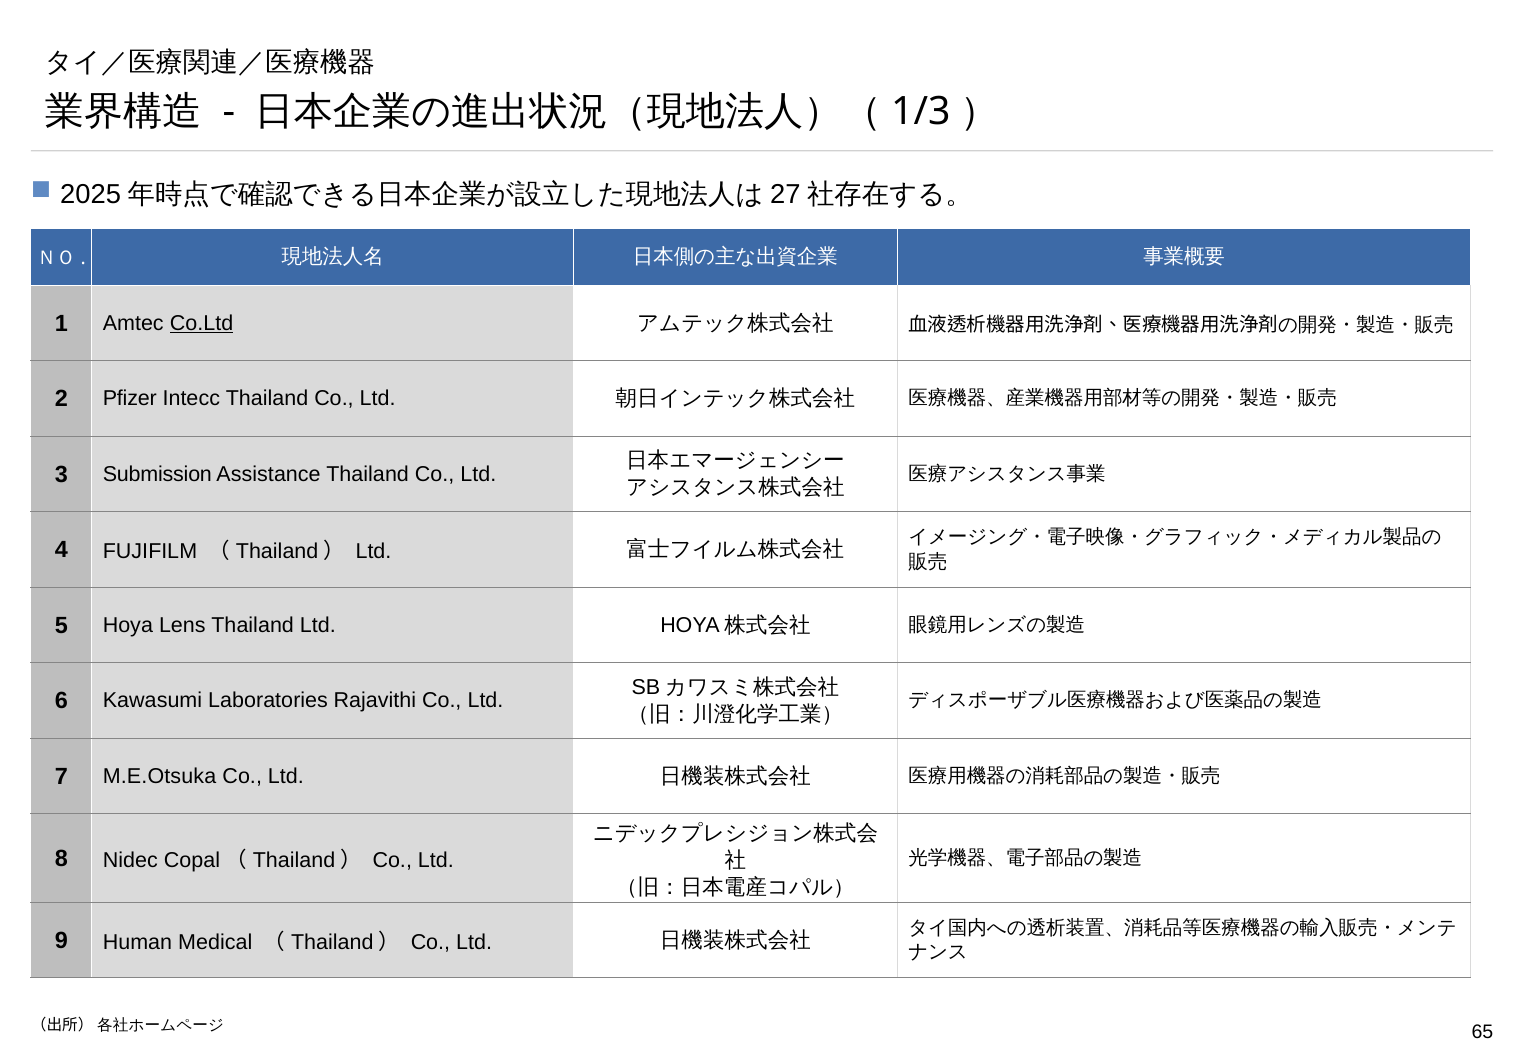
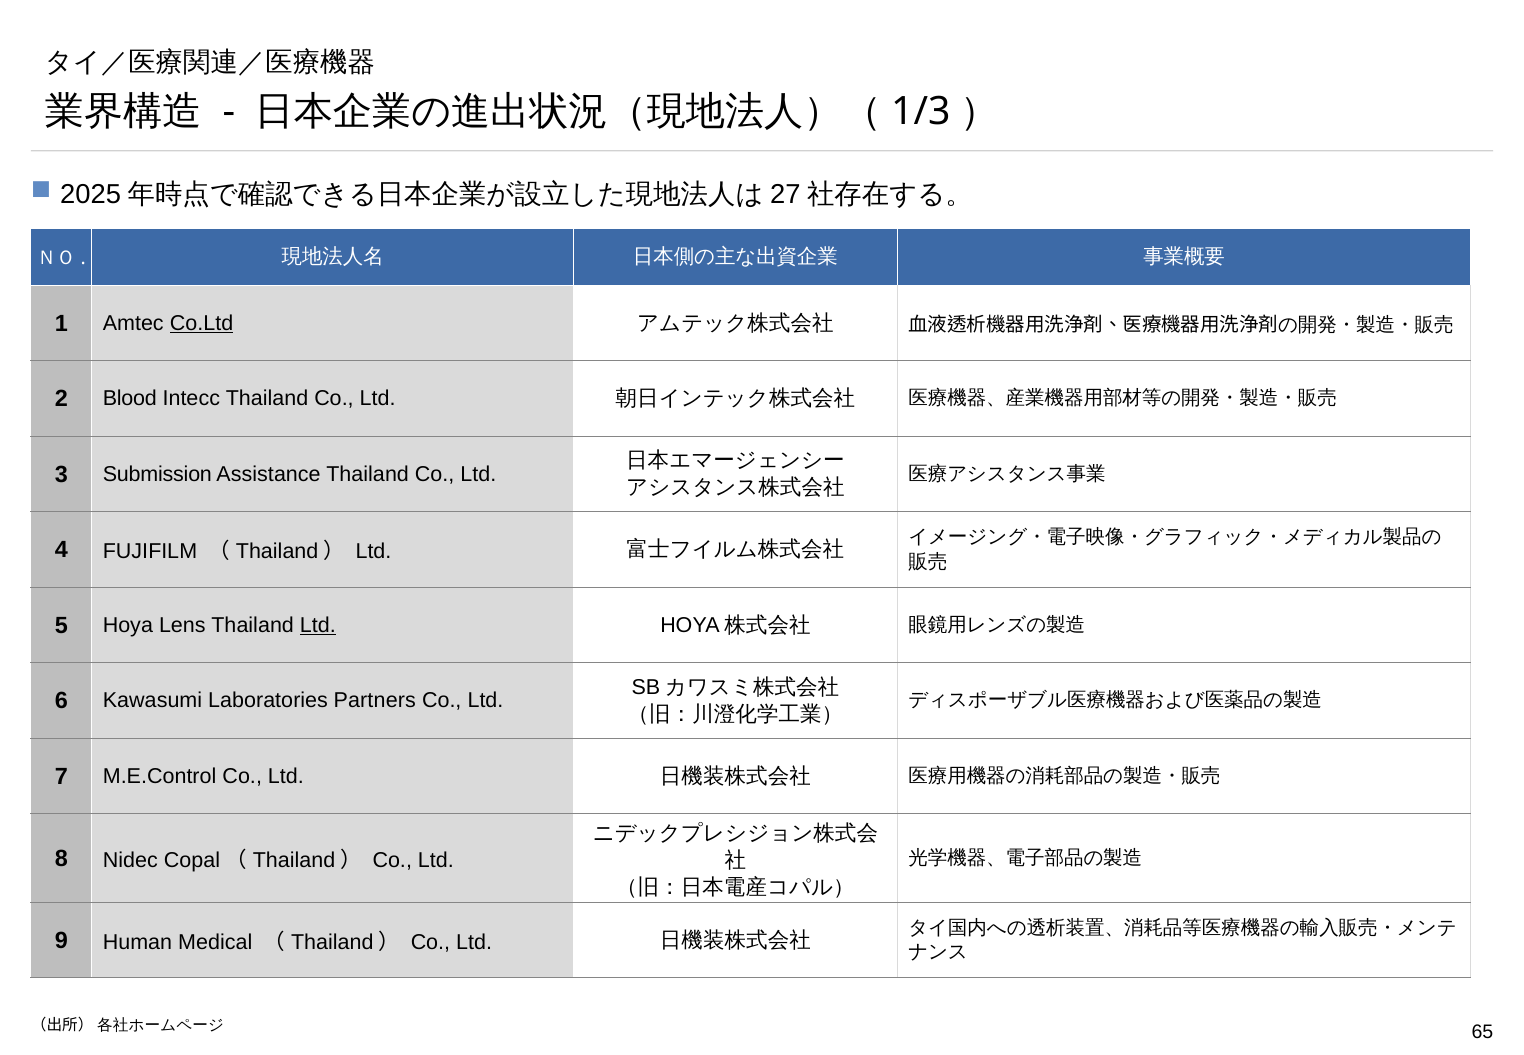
Pfizer: Pfizer -> Blood (130, 399)
Ltd underline: none -> present (318, 625)
Rajavithi: Rajavithi -> Partners (375, 701)
M.E.Otsuka: M.E.Otsuka -> M.E.Control (160, 776)
